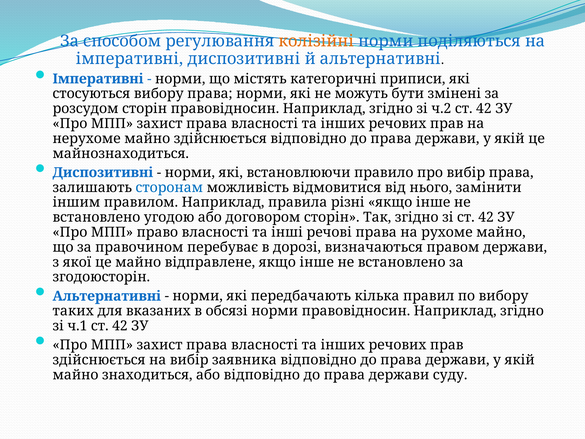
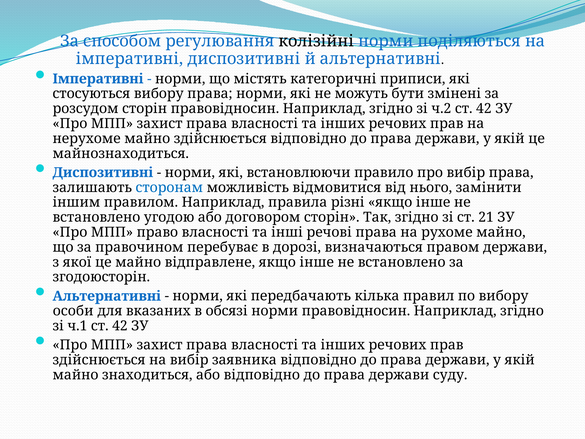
колізійні colour: orange -> black (316, 41)
зі ст 42: 42 -> 21 (486, 217)
таких: таких -> особи (73, 311)
